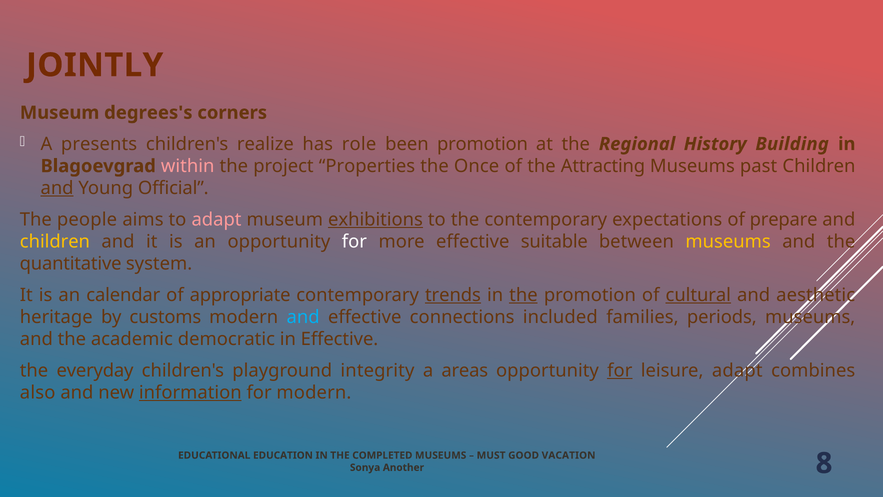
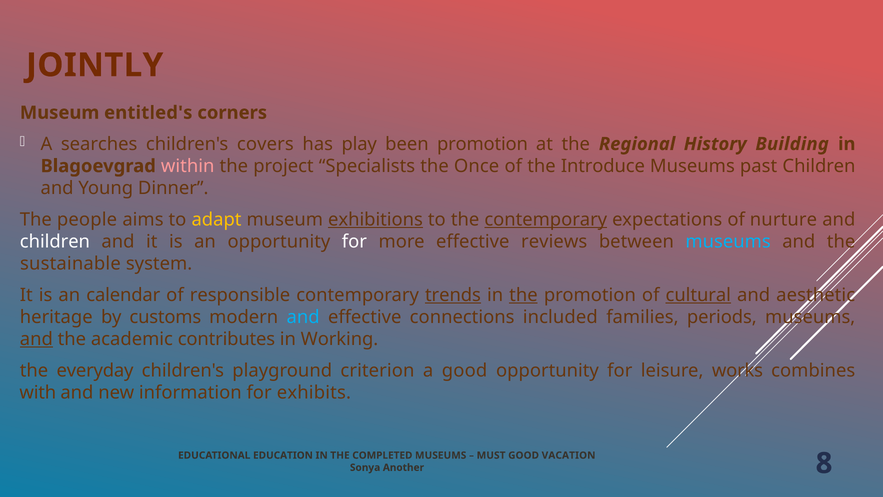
degrees's: degrees's -> entitled's (148, 113)
presents: presents -> searches (99, 144)
realize: realize -> covers (265, 144)
role: role -> play (359, 144)
Properties: Properties -> Specialists (367, 166)
Attracting: Attracting -> Introduce (603, 166)
and underline: present -> none (57, 188)
Official: Official -> Dinner (173, 188)
adapt colour: pink -> yellow (217, 219)
contemporary underline: none -> present (546, 219)
prepare: prepare -> nurture (783, 219)
children colour: yellow -> white (55, 241)
suitable: suitable -> reviews (554, 241)
museums colour: yellow -> light blue (728, 241)
quantitative: quantitative -> sustainable (70, 264)
appropriate: appropriate -> responsible (240, 295)
and underline: none -> present (36, 339)
democratic: democratic -> contributes (226, 339)
in Effective: Effective -> Working (340, 339)
integrity: integrity -> criterion (377, 370)
a areas: areas -> good (465, 370)
for underline: present -> none (620, 370)
leisure adapt: adapt -> works (737, 370)
also: also -> with (38, 392)
information underline: present -> none (190, 392)
for modern: modern -> exhibits (314, 392)
